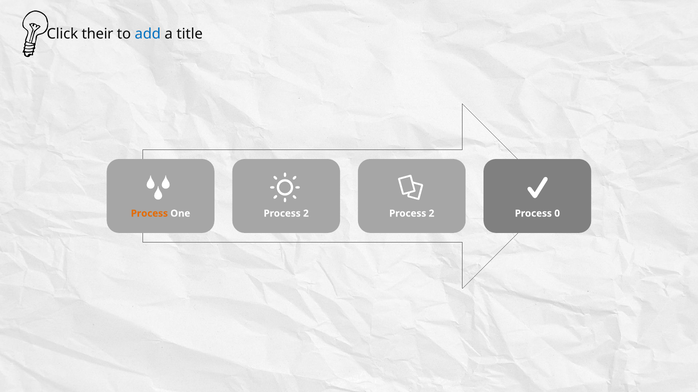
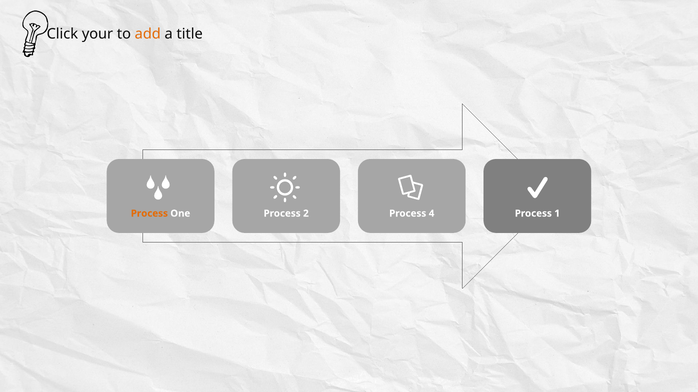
their: their -> your (97, 34)
add colour: blue -> orange (148, 34)
2 Process 2: 2 -> 4 (432, 214)
0: 0 -> 1 (557, 214)
